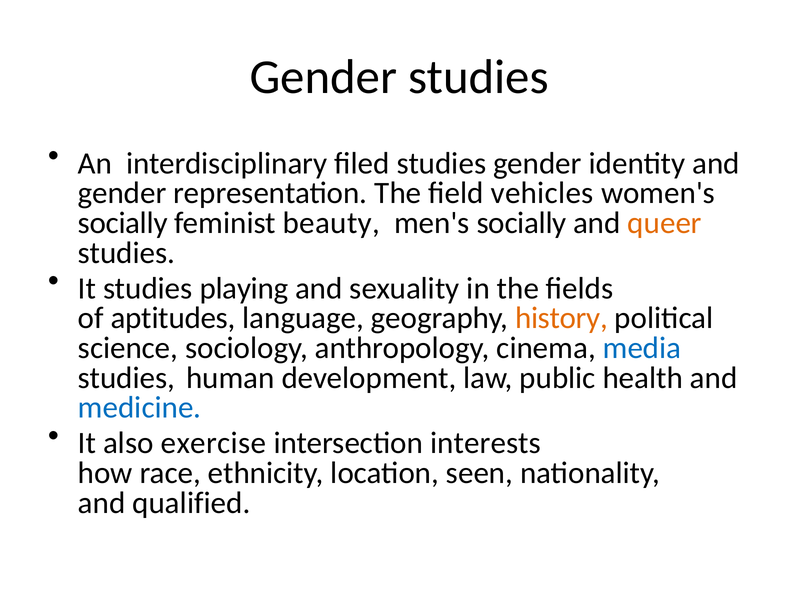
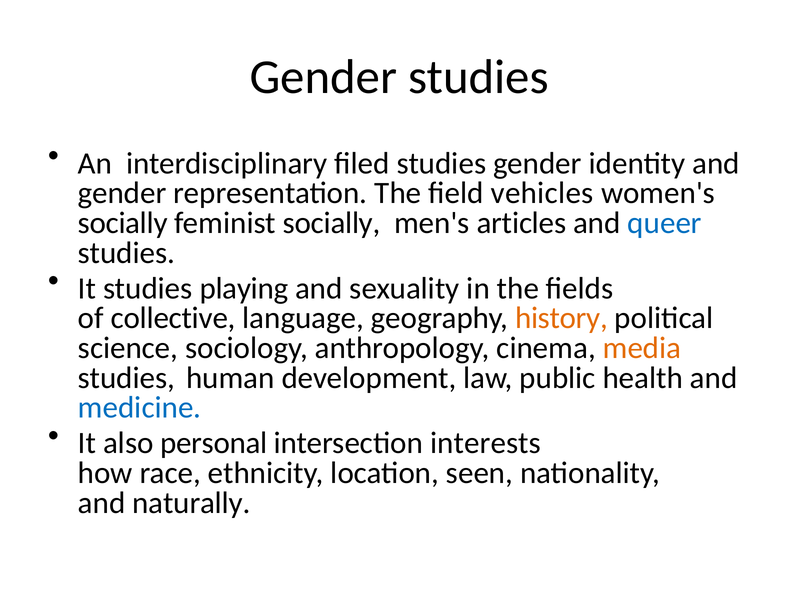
feminist beauty: beauty -> socially (332, 223)
men's socially: socially -> articles (521, 223)
queer colour: orange -> blue (665, 223)
aptitudes: aptitudes -> collective (173, 318)
media colour: blue -> orange (642, 348)
exercise: exercise -> personal (214, 443)
qualified: qualified -> naturally (191, 503)
